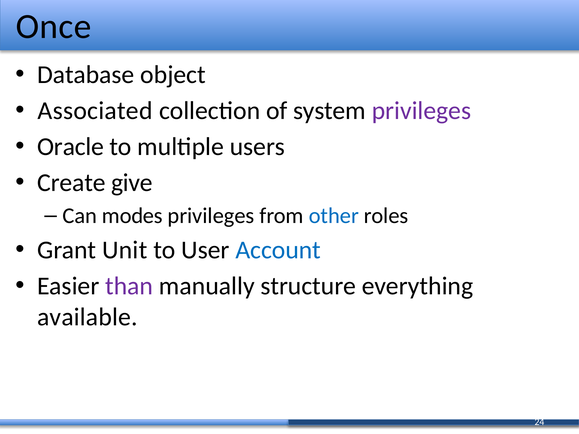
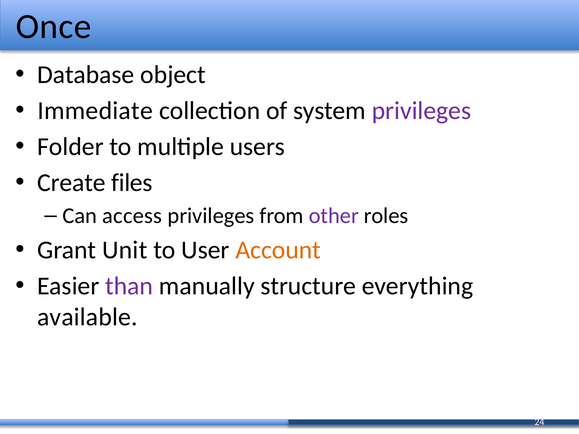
Associated: Associated -> Immediate (95, 111)
Oracle: Oracle -> Folder (70, 147)
give: give -> files (132, 183)
modes: modes -> access (132, 216)
other colour: blue -> purple (334, 216)
Account colour: blue -> orange (278, 250)
